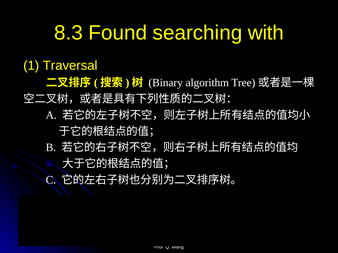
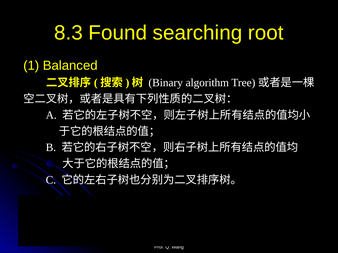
with: with -> root (266, 33)
Traversal: Traversal -> Balanced (70, 66)
